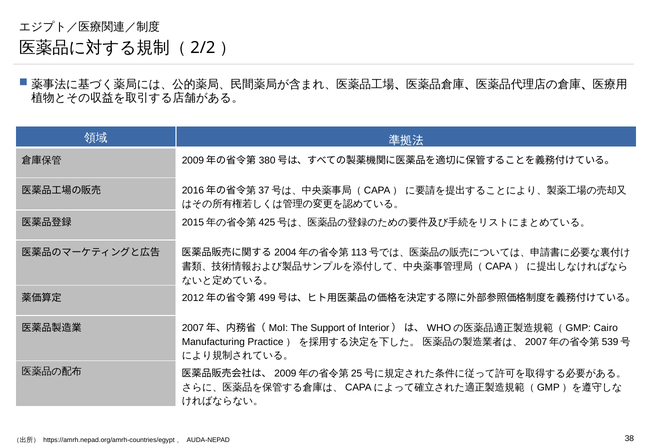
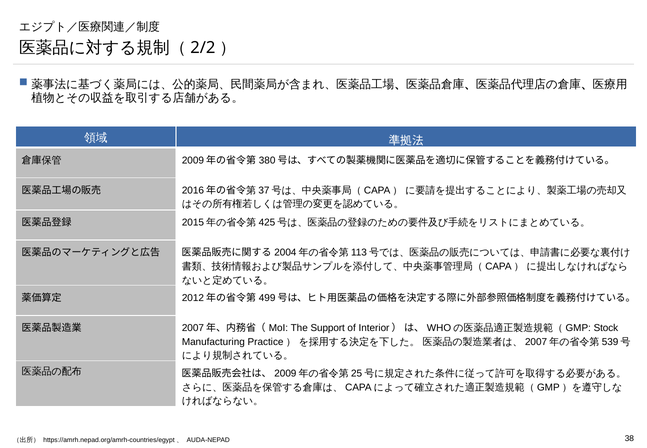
Cairo: Cairo -> Stock (606, 328)
